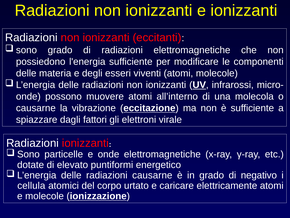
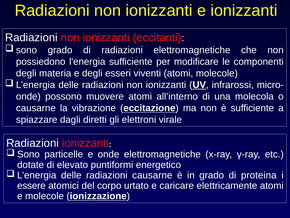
delle: delle -> degli (26, 73)
fattori: fattori -> diretti (95, 119)
negativo: negativo -> proteina (259, 175)
cellula: cellula -> essere (31, 185)
